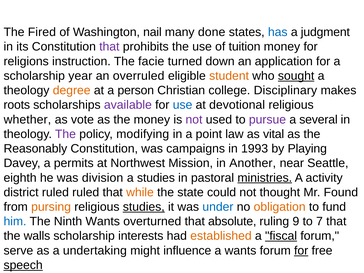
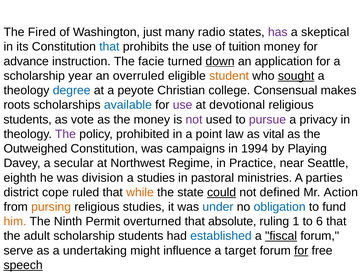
nail: nail -> just (152, 32)
done: done -> radio (212, 32)
has colour: blue -> purple (278, 32)
judgment: judgment -> skeptical (325, 32)
that colour: purple -> blue (109, 47)
religions: religions -> advance (26, 61)
down underline: none -> present (220, 61)
degree colour: orange -> blue (72, 90)
person: person -> peyote (136, 90)
Disciplinary: Disciplinary -> Consensual (285, 90)
available colour: purple -> blue (128, 105)
use colour: blue -> purple (183, 105)
whether: whether -> students (28, 120)
several: several -> privacy (318, 120)
modifying: modifying -> prohibited (143, 134)
Reasonably: Reasonably -> Outweighed (35, 149)
1993: 1993 -> 1994 (255, 149)
permits: permits -> secular (74, 163)
Mission: Mission -> Regime (191, 163)
Another: Another -> Practice (253, 163)
ministries underline: present -> none (265, 178)
activity: activity -> parties (324, 178)
district ruled: ruled -> cope (55, 192)
could underline: none -> present (222, 192)
thought: thought -> defined (280, 192)
Found: Found -> Action (341, 192)
studies underline: present -> none (144, 207)
obligation colour: orange -> blue (280, 207)
him colour: blue -> orange (15, 221)
Ninth Wants: Wants -> Permit (103, 221)
9: 9 -> 1 (296, 221)
7: 7 -> 6 (319, 221)
walls: walls -> adult (37, 236)
scholarship interests: interests -> students (141, 236)
established colour: orange -> blue (221, 236)
a wants: wants -> target (240, 251)
